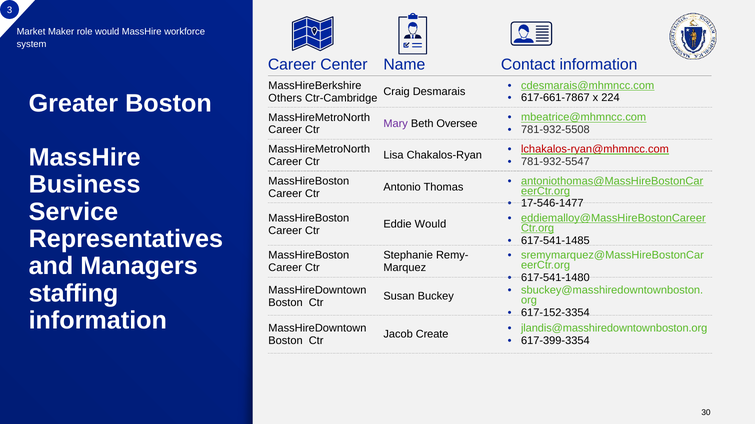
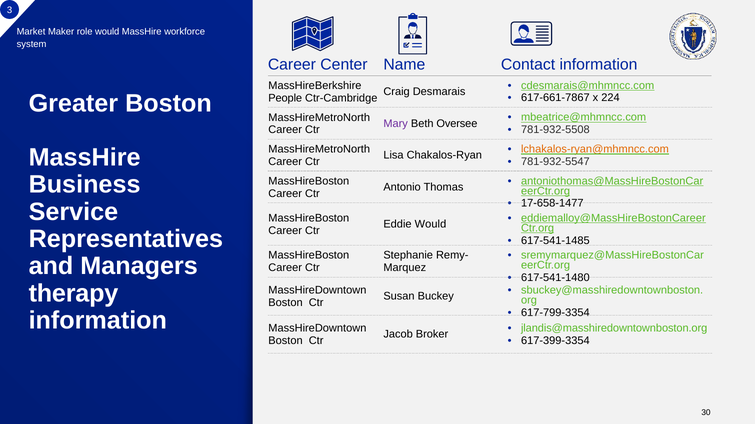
Others: Others -> People (285, 98)
lchakalos-ryan@mhmncc.com colour: red -> orange (595, 149)
17-546-1477: 17-546-1477 -> 17-658-1477 (552, 204)
staffing: staffing -> therapy (73, 294)
617-152-3354: 617-152-3354 -> 617-799-3354 (555, 313)
Create: Create -> Broker (432, 335)
